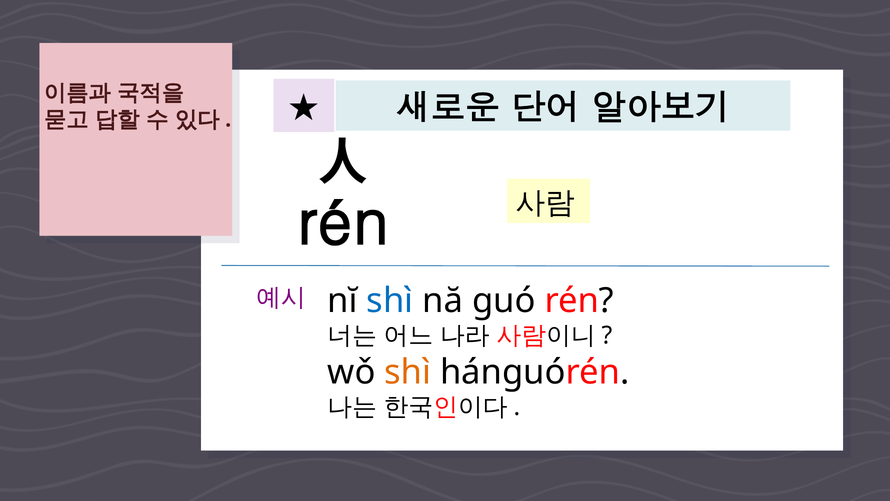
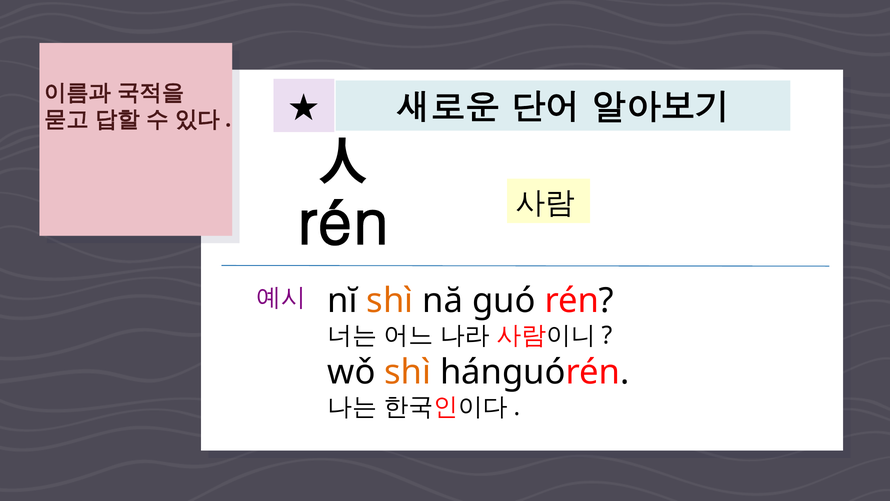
shì colour: blue -> orange (390, 301)
